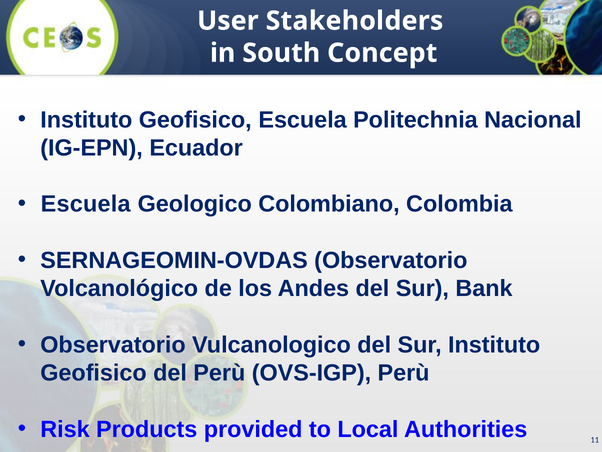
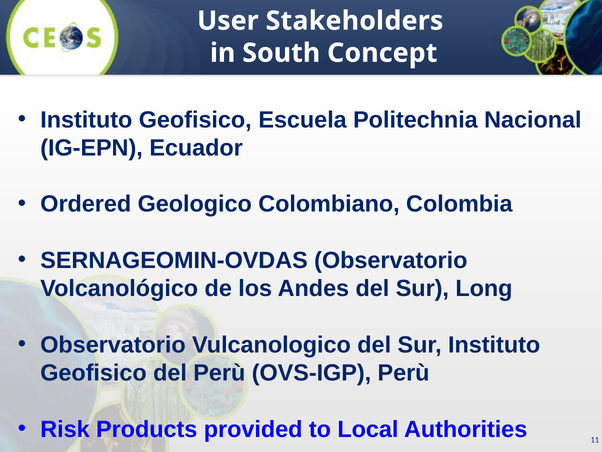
Escuela: Escuela -> Ordered (86, 204)
Bank: Bank -> Long (484, 288)
